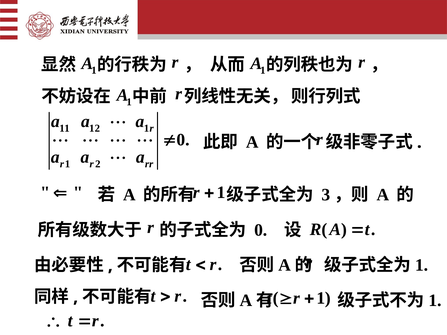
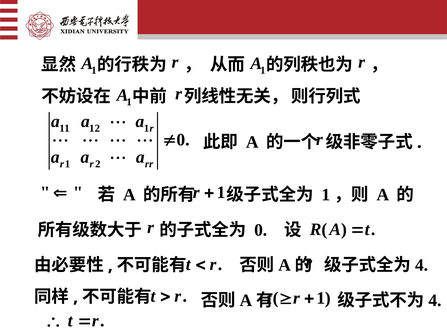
3: 3 -> 1 (326, 195)
1: 1 -> 4 (422, 265)
1: 1 -> 4 (435, 301)
